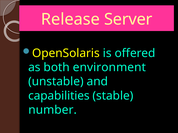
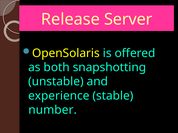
environment: environment -> snapshotting (109, 68)
capabilities: capabilities -> experience (59, 96)
